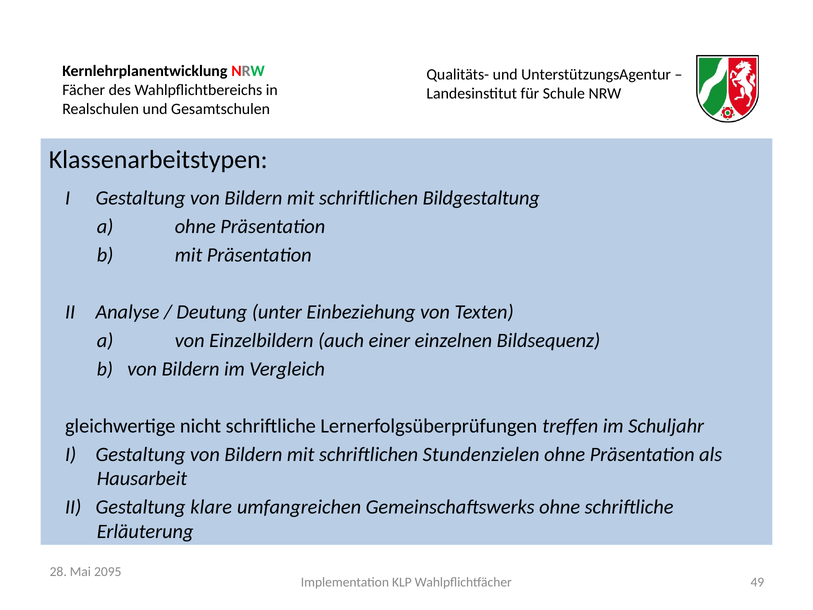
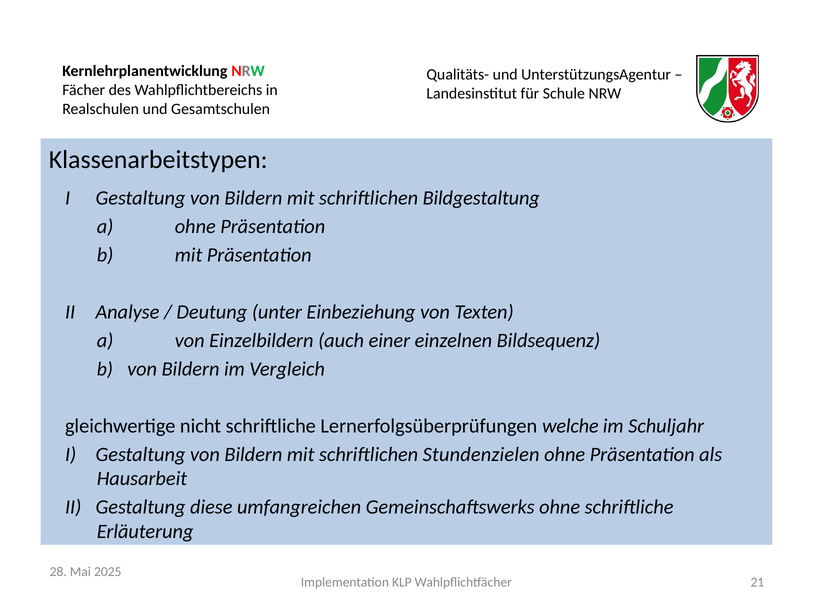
treffen: treffen -> welche (570, 426)
klare: klare -> diese (211, 507)
2095: 2095 -> 2025 (108, 572)
49: 49 -> 21 (757, 582)
